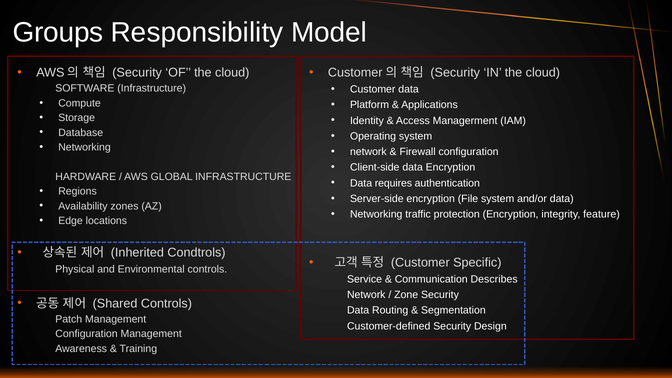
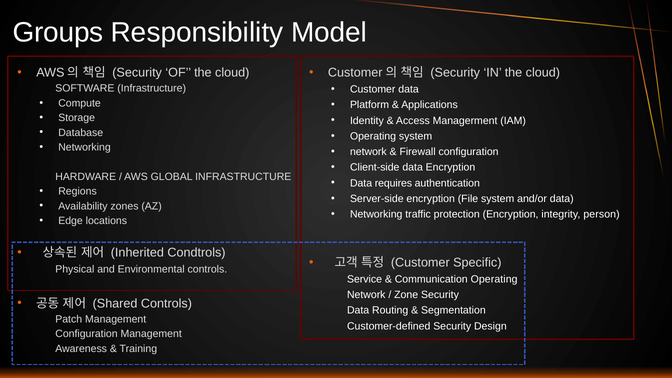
feature: feature -> person (602, 214)
Communication Describes: Describes -> Operating (494, 279)
